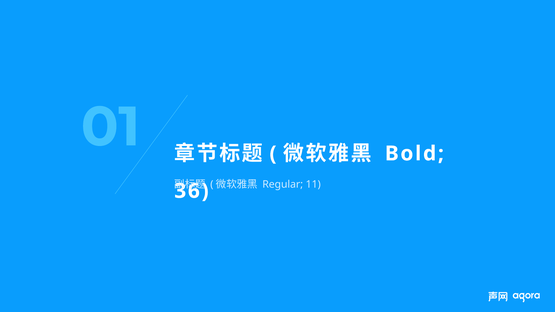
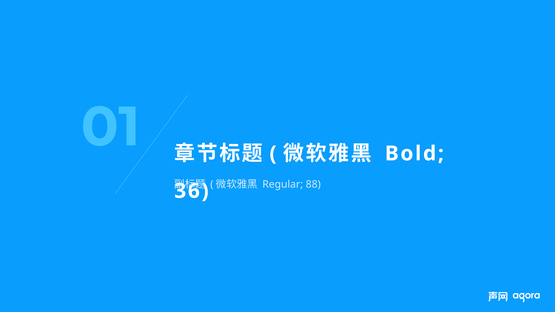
11: 11 -> 88 (313, 184)
